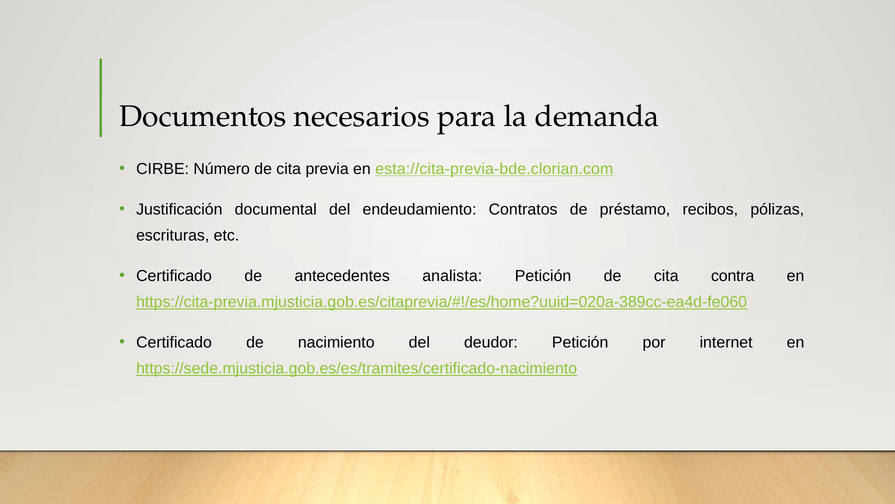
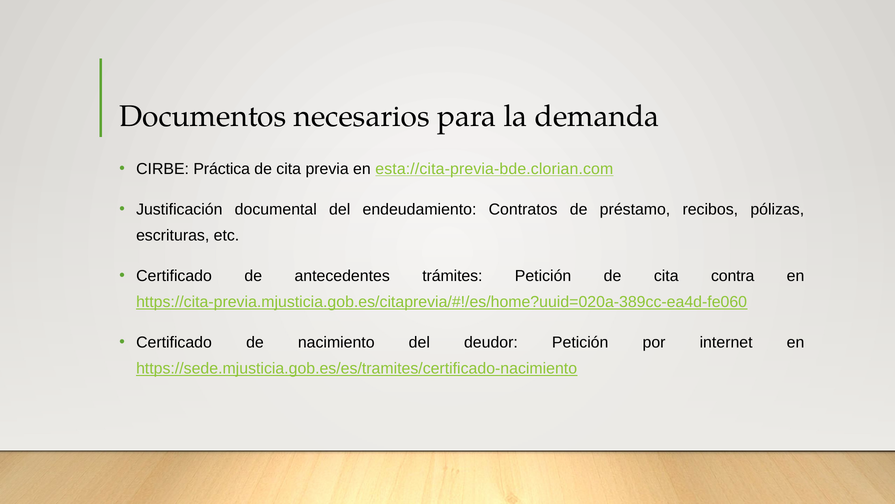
Número: Número -> Práctica (222, 169)
analista: analista -> trámites (452, 276)
